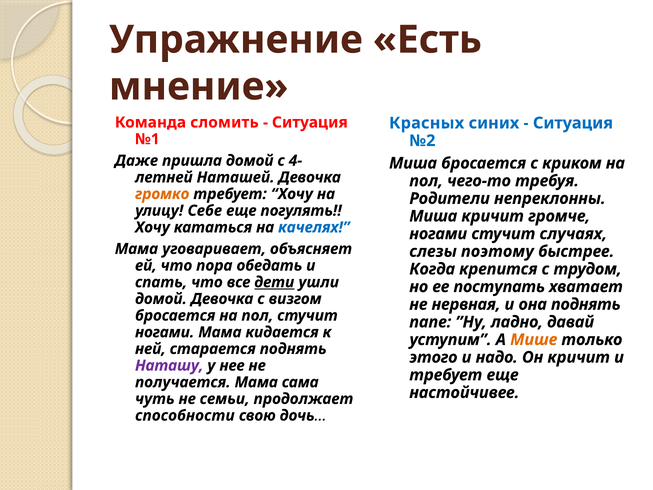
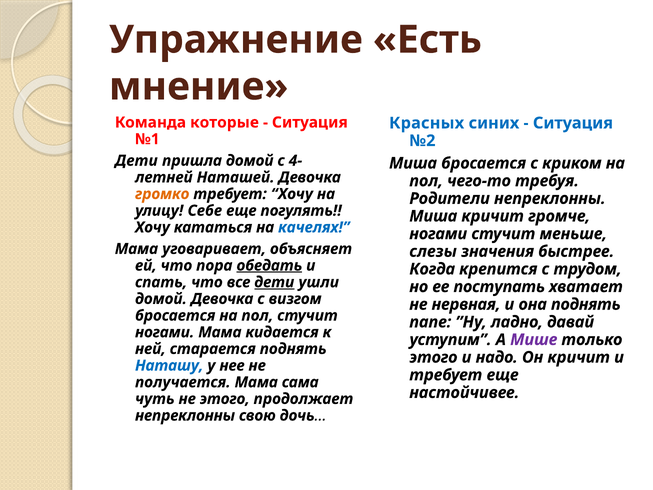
сломить: сломить -> которые (224, 122)
Даже: Даже -> Дети (136, 161)
случаях: случаях -> меньше (573, 234)
поэтому: поэтому -> значения (498, 251)
обедать underline: none -> present (269, 265)
Мише colour: orange -> purple (534, 339)
Наташу colour: purple -> blue (169, 365)
не семьи: семьи -> этого (225, 399)
способности: способности -> непреклонны (185, 415)
